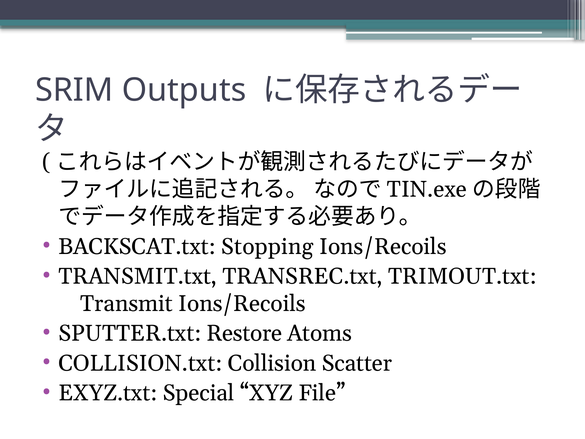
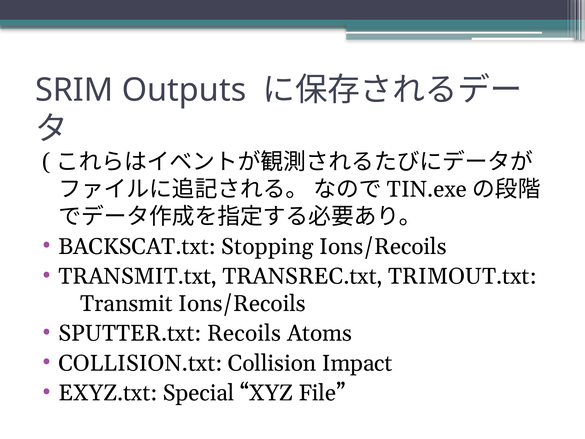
Restore: Restore -> Recoils (244, 333)
Scatter: Scatter -> Impact (357, 363)
